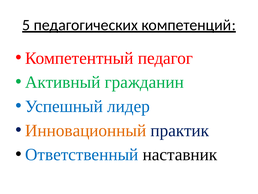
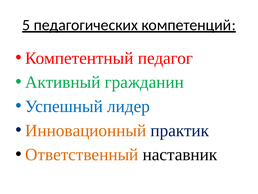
Ответственный colour: blue -> orange (82, 154)
